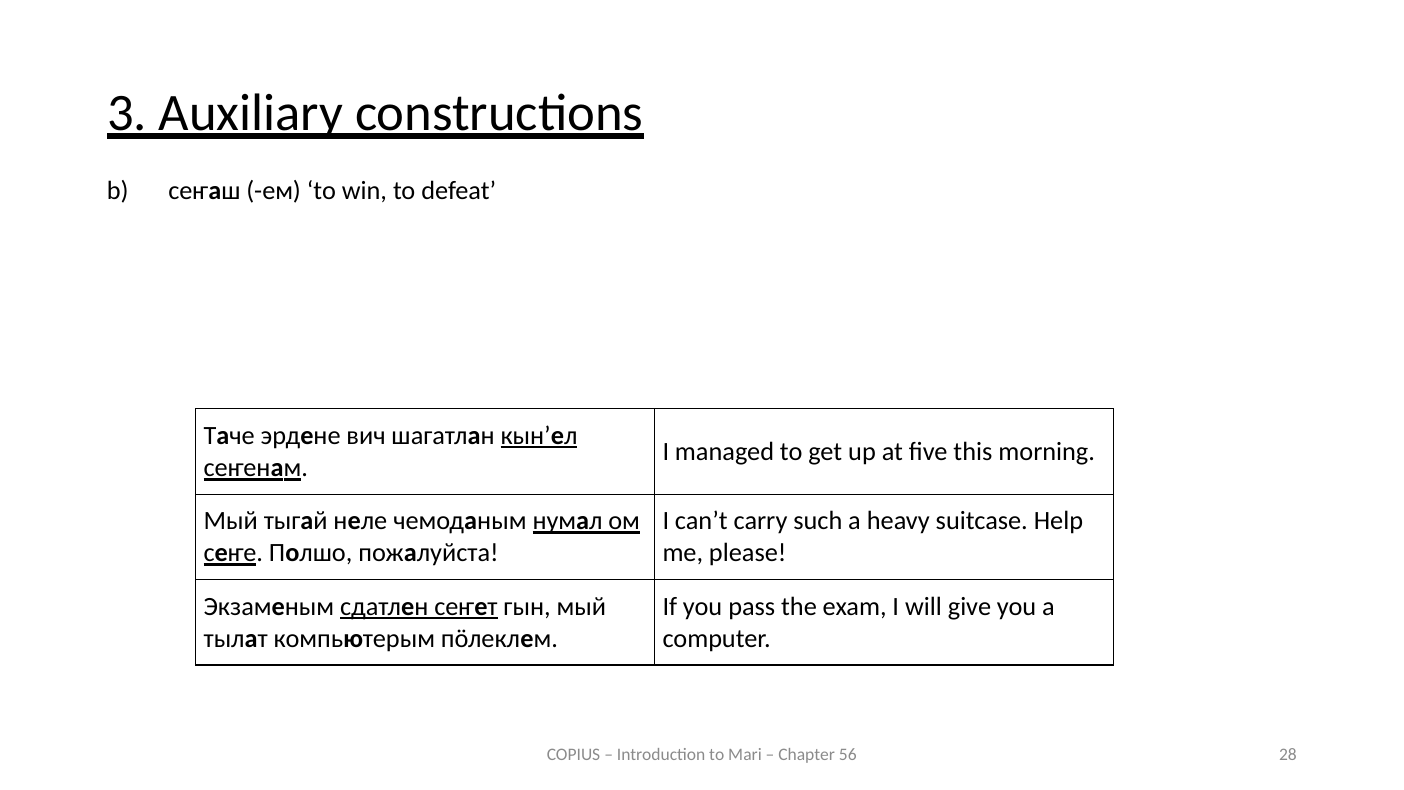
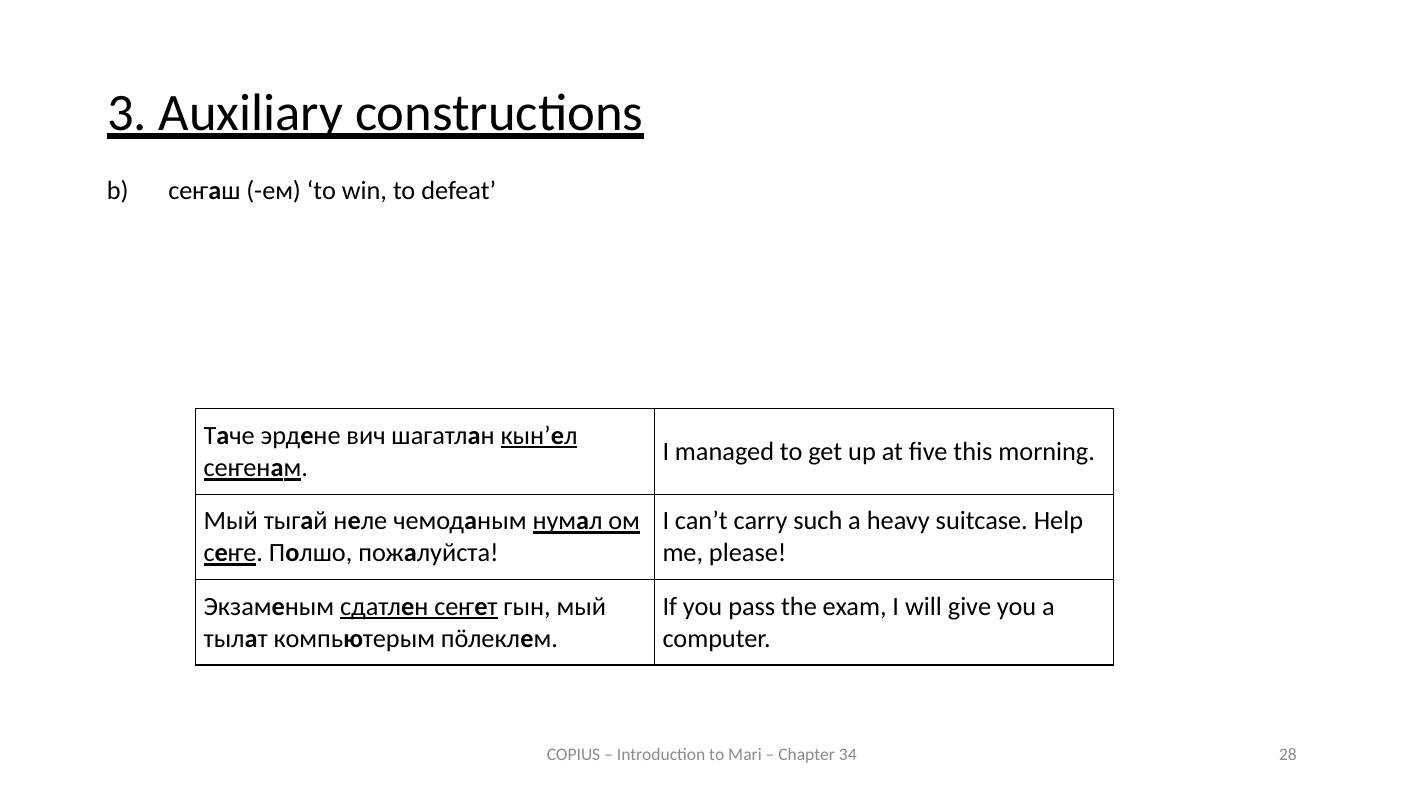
56: 56 -> 34 (848, 754)
